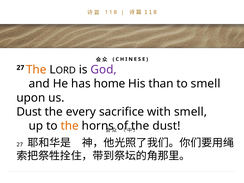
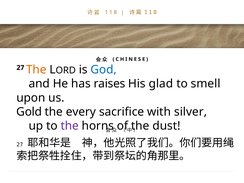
God colour: purple -> blue (104, 70)
home: home -> raises (109, 84)
than: than -> glad (161, 84)
Dust: Dust -> Gold (29, 112)
with smell: smell -> silver (191, 112)
the colour: orange -> purple (70, 126)
